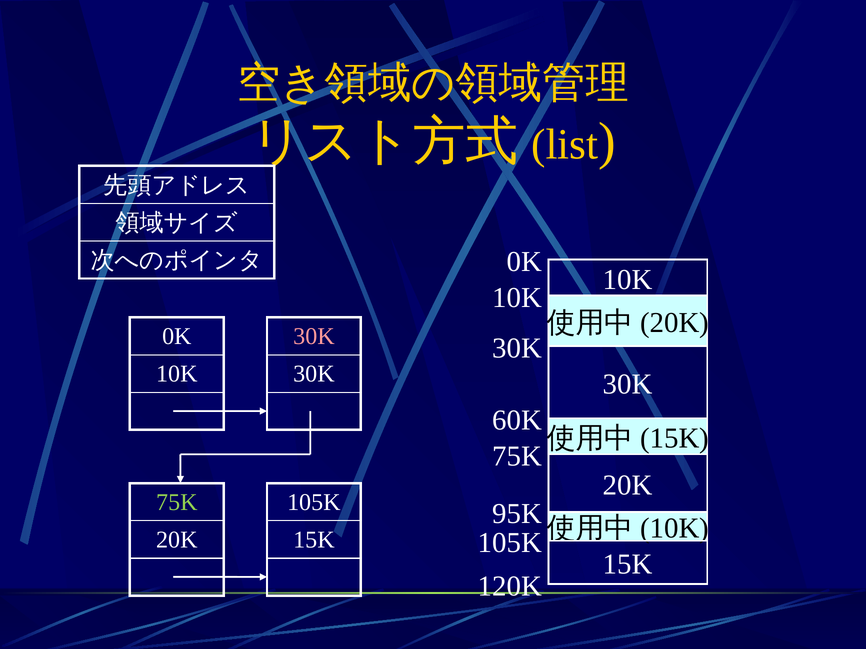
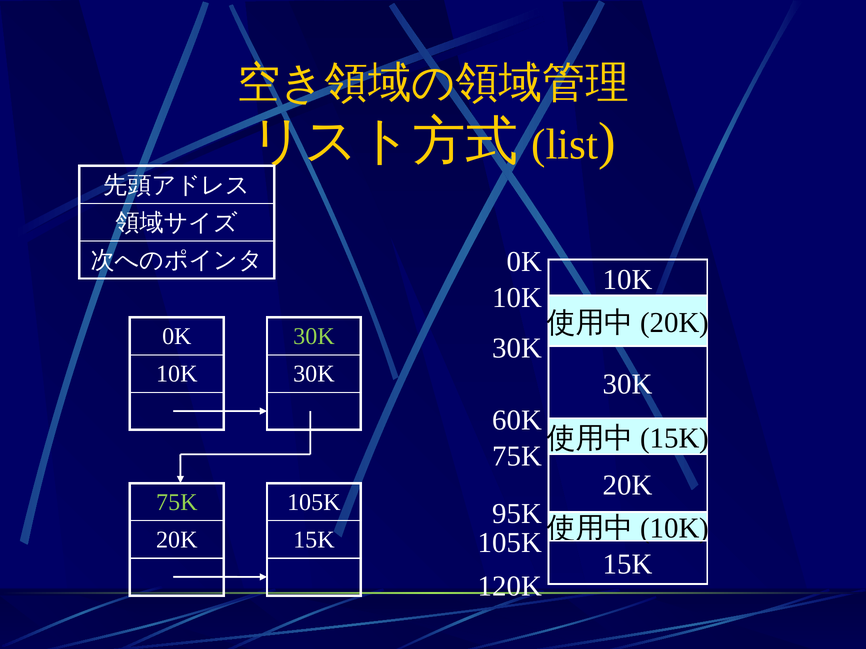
30K colour: pink -> light green (314, 337)
